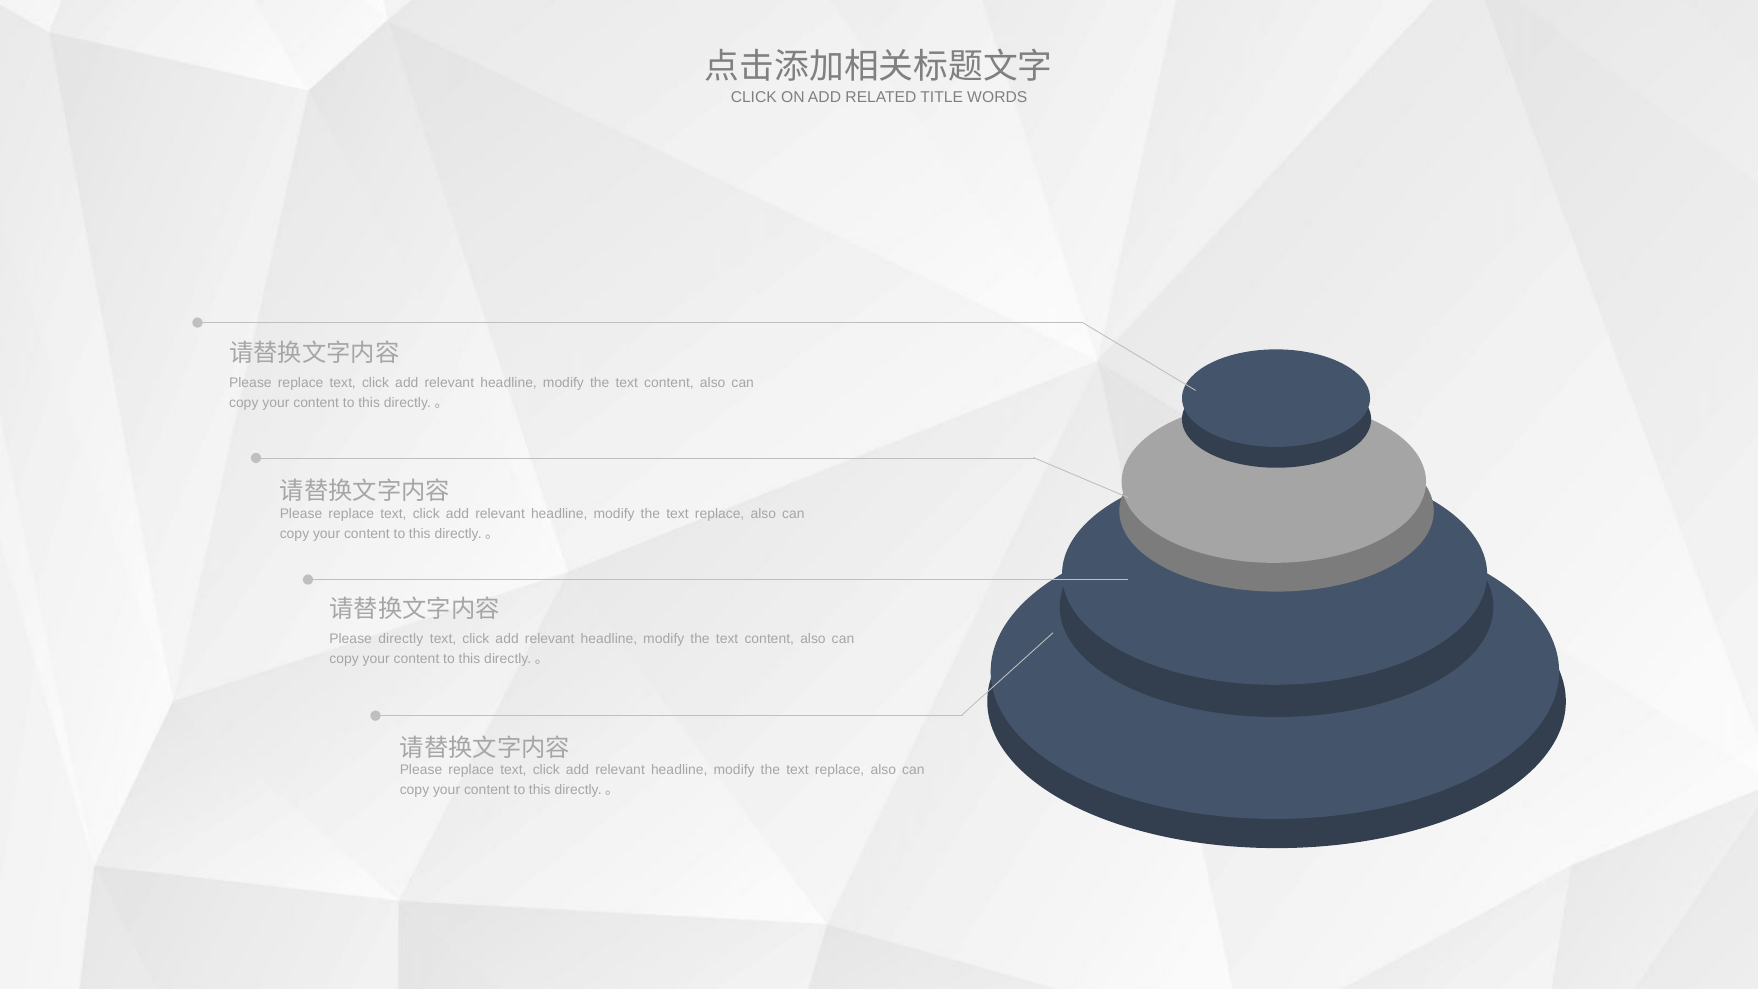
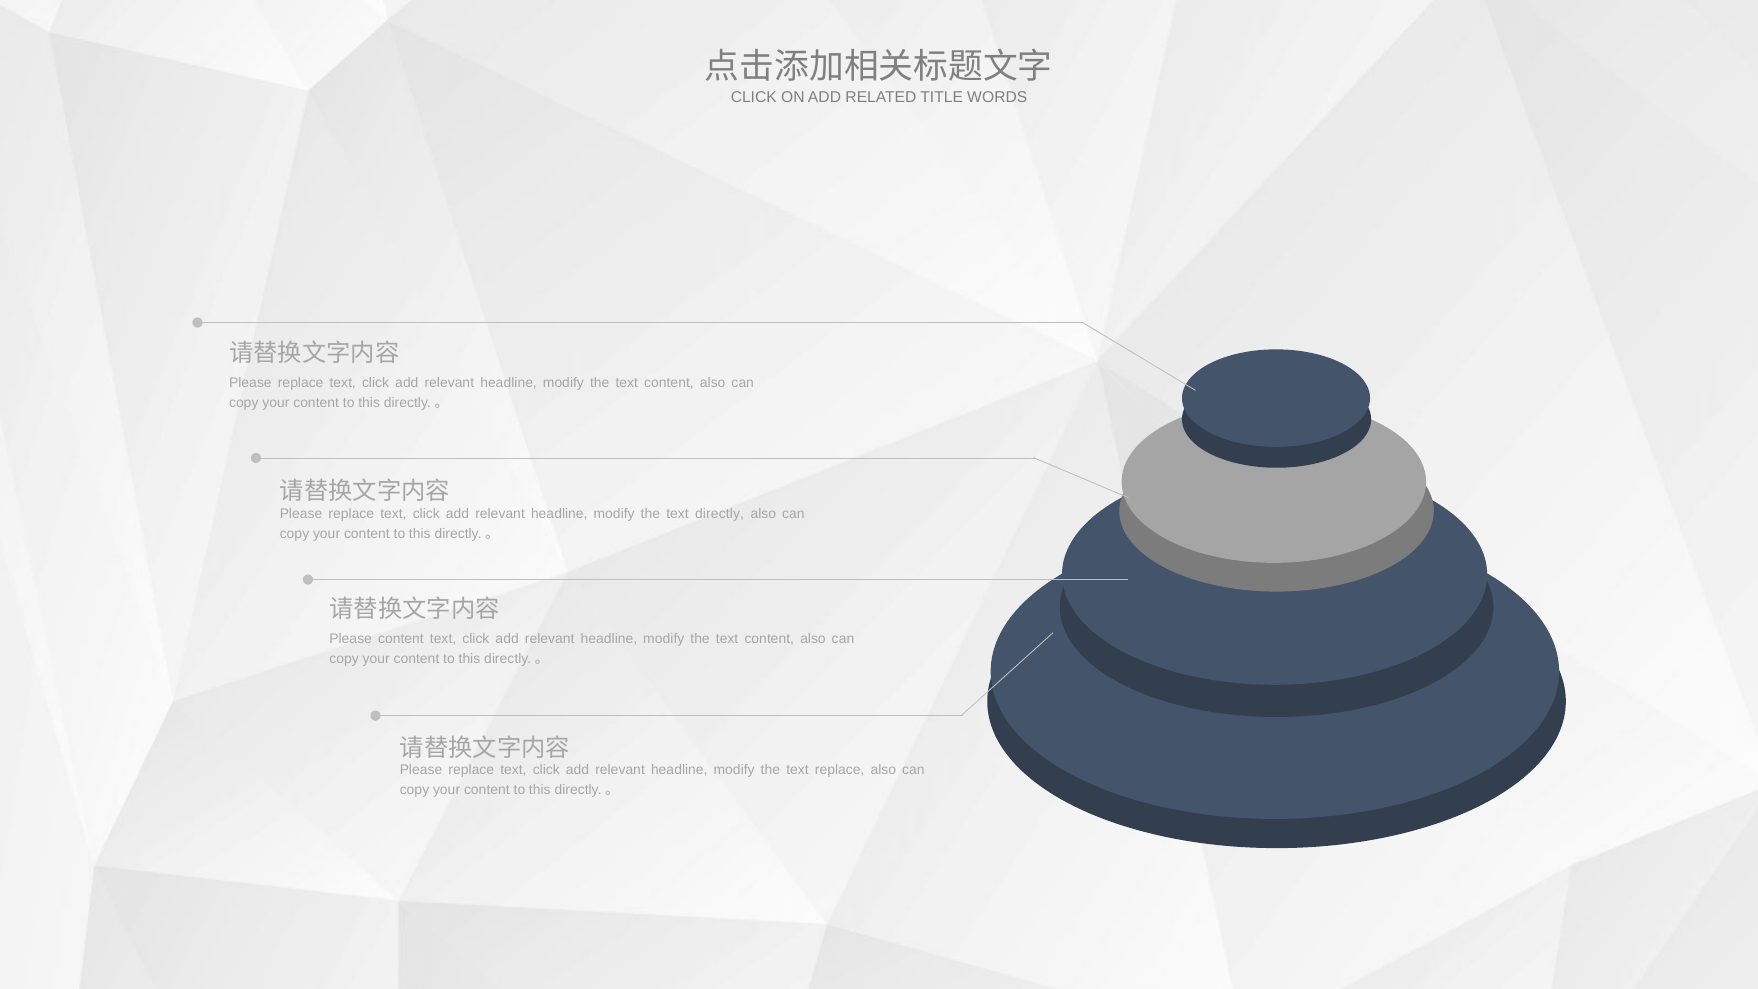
replace: replace -> directly (720, 514)
Please directly: directly -> content (401, 639)
